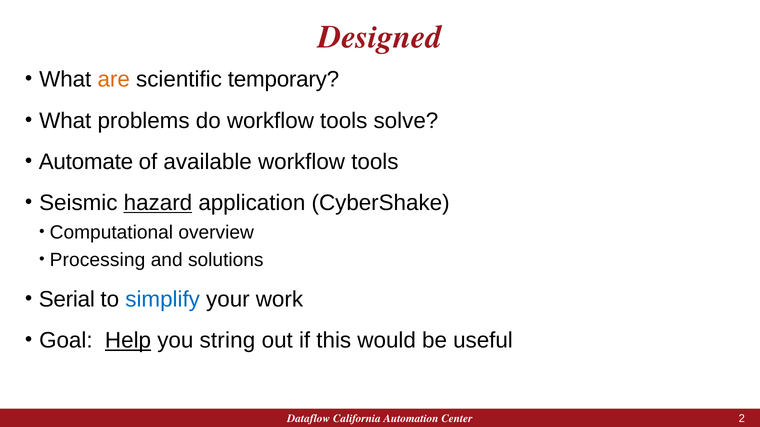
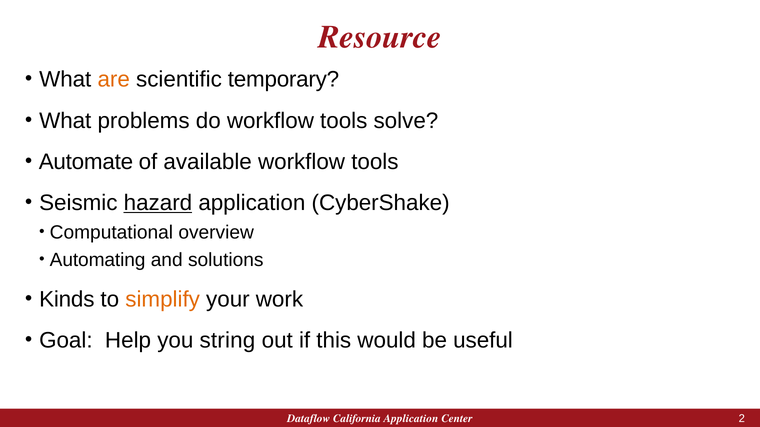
Designed: Designed -> Resource (380, 37)
Processing: Processing -> Automating (98, 260)
Serial: Serial -> Kinds (67, 300)
simplify colour: blue -> orange (163, 300)
Help underline: present -> none (128, 341)
California Automation: Automation -> Application (411, 419)
